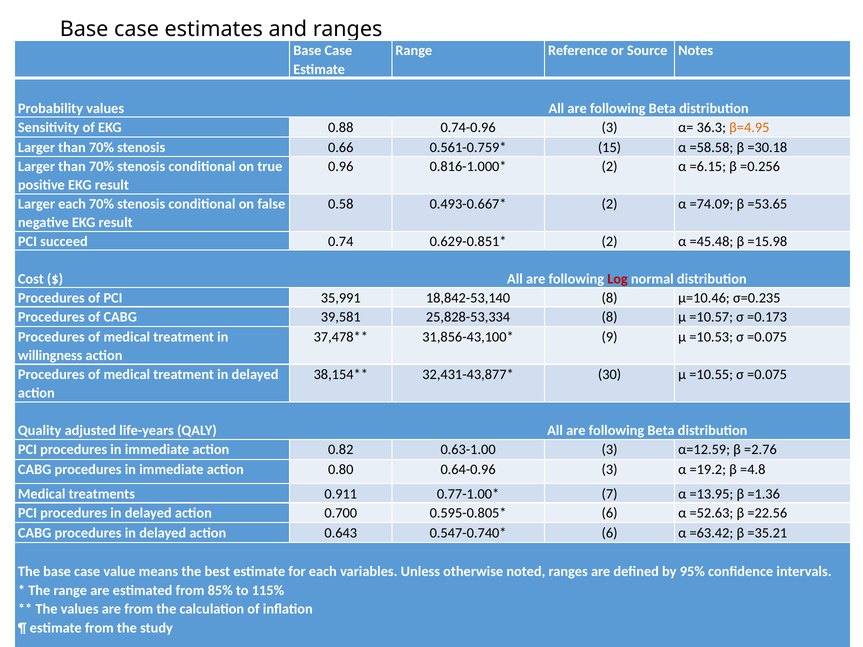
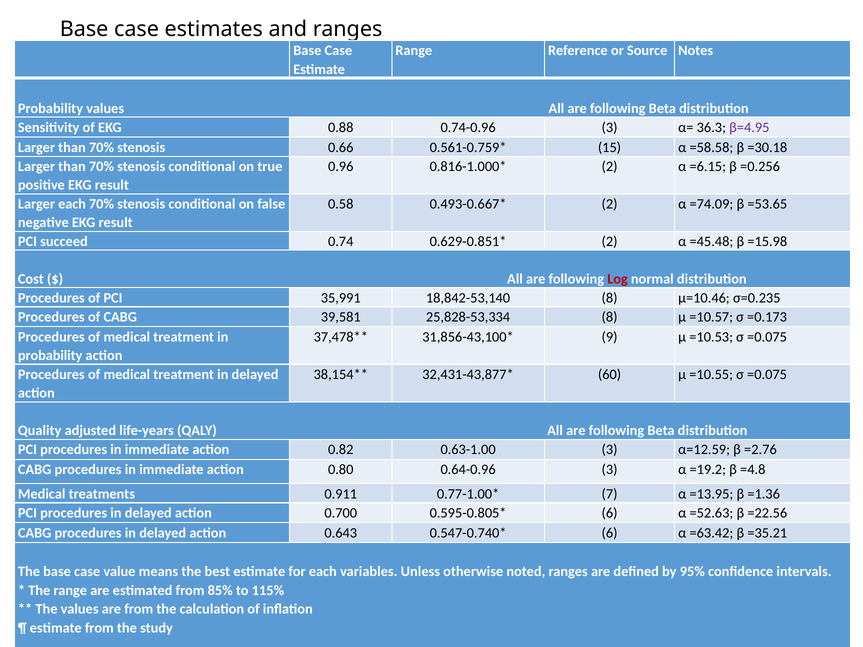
β=4.95 colour: orange -> purple (749, 127)
willingness: willingness -> probability (50, 356)
30: 30 -> 60 (610, 375)
